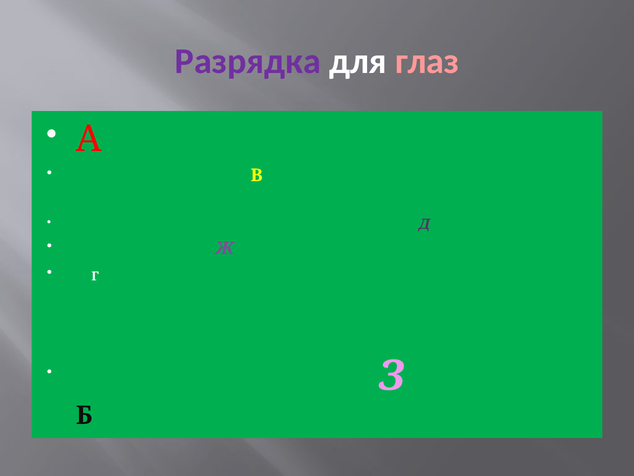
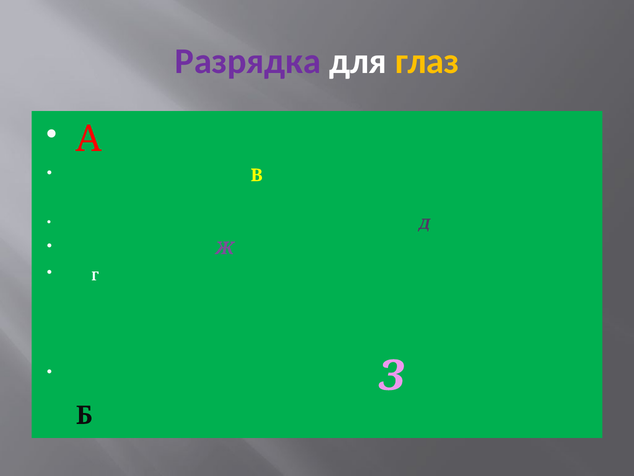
глаз colour: pink -> yellow (427, 61)
